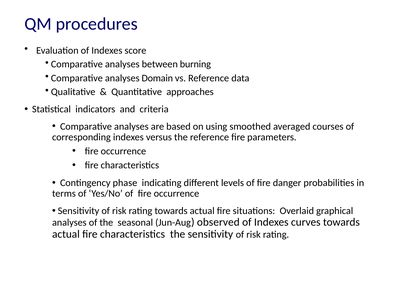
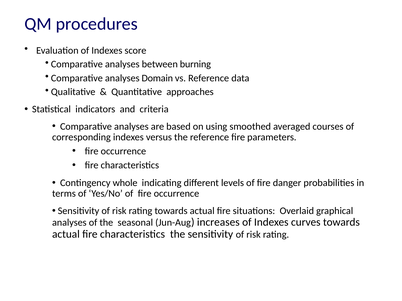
phase: phase -> whole (125, 183)
observed: observed -> increases (218, 223)
